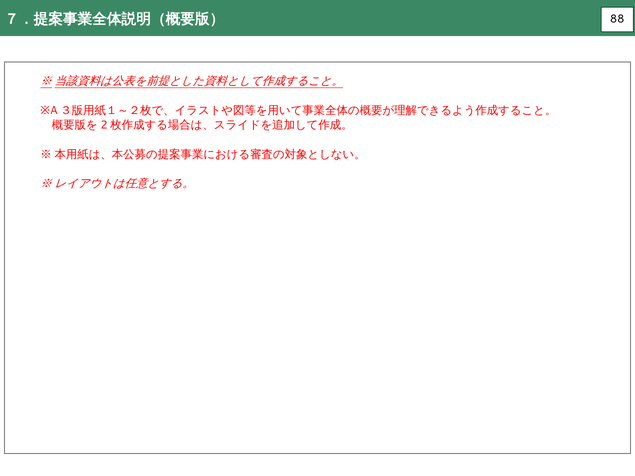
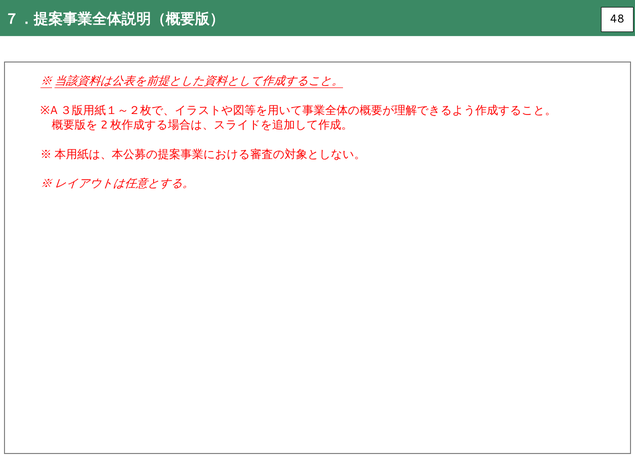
88: 88 -> 48 (617, 19)
